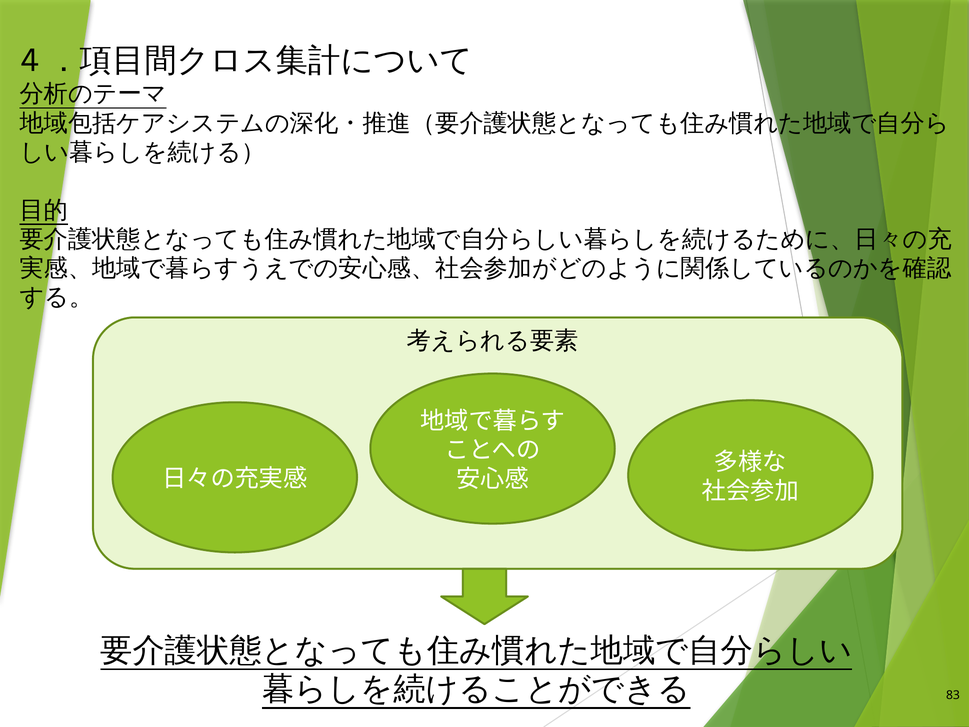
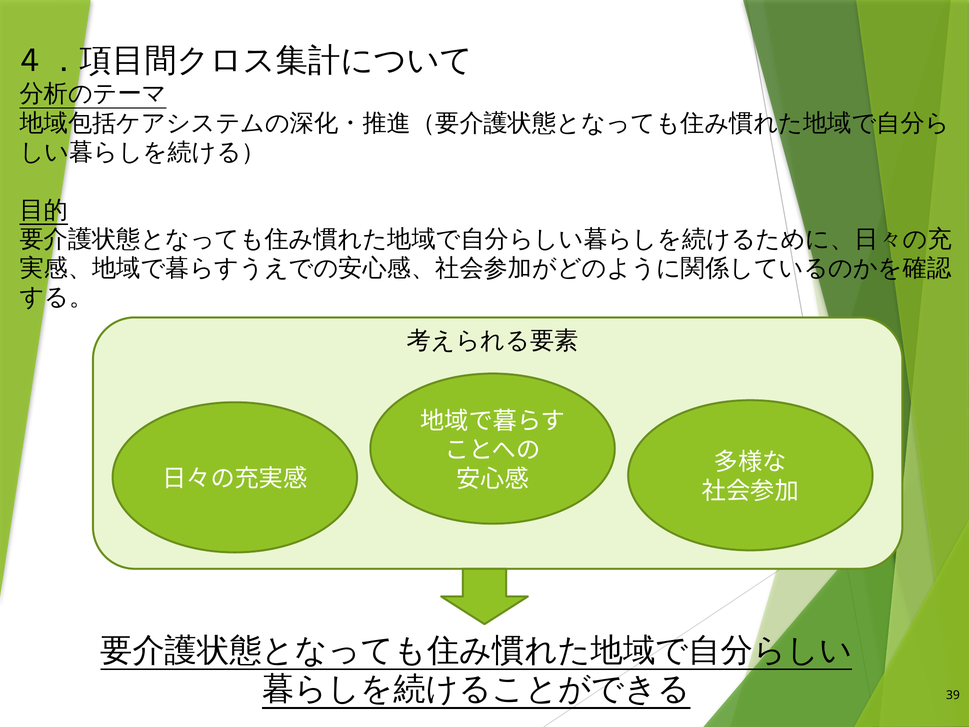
83: 83 -> 39 (953, 695)
